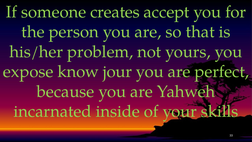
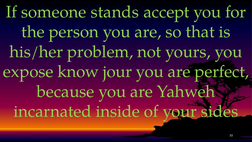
creates: creates -> stands (115, 12)
skills: skills -> sides (220, 111)
